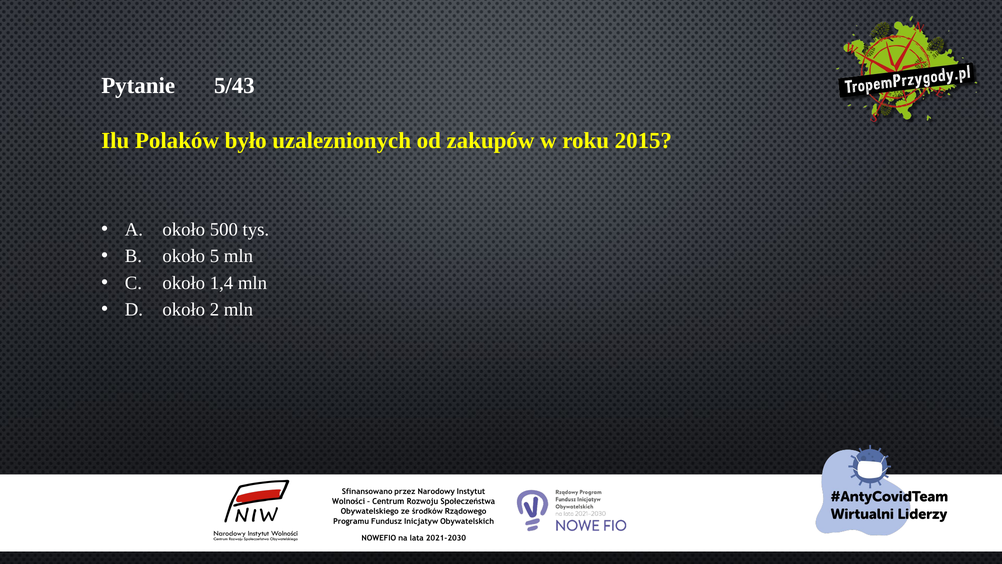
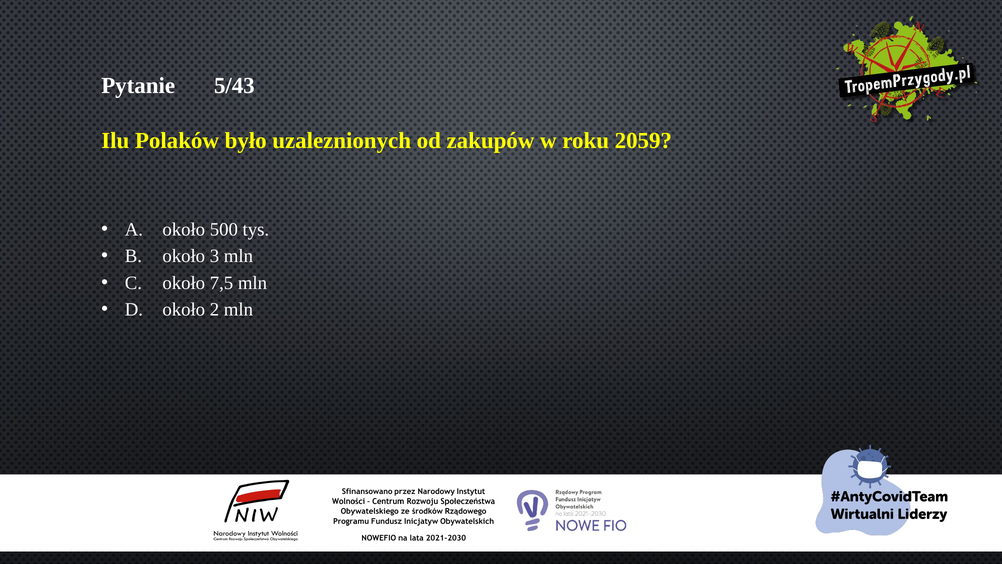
2015: 2015 -> 2059 (643, 140)
5: 5 -> 3 (214, 256)
1,4: 1,4 -> 7,5 (222, 283)
